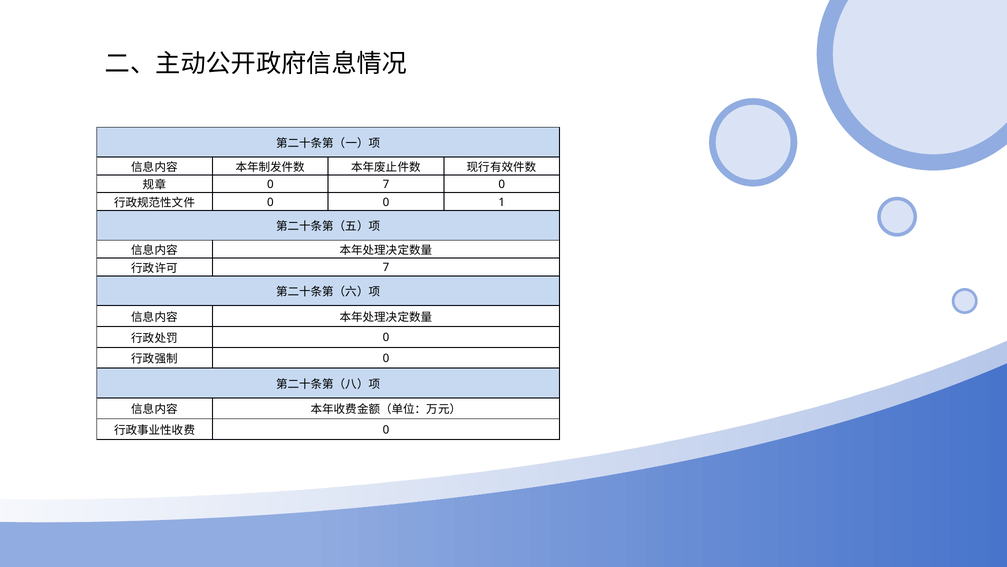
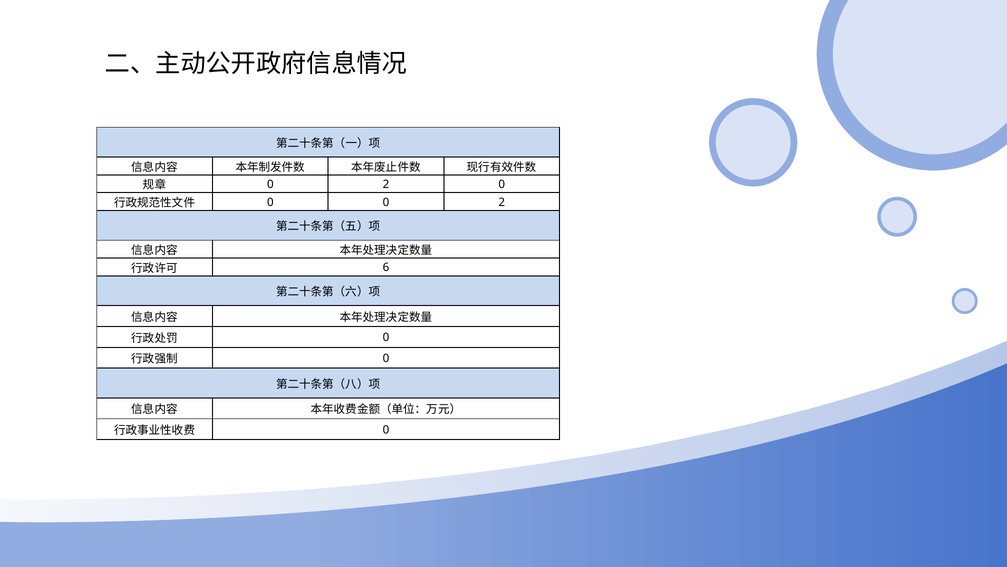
7: 7 -> 2 (386, 184)
0 0 1: 1 -> 2 (502, 202)
7: 7 -> 6 (386, 267)
